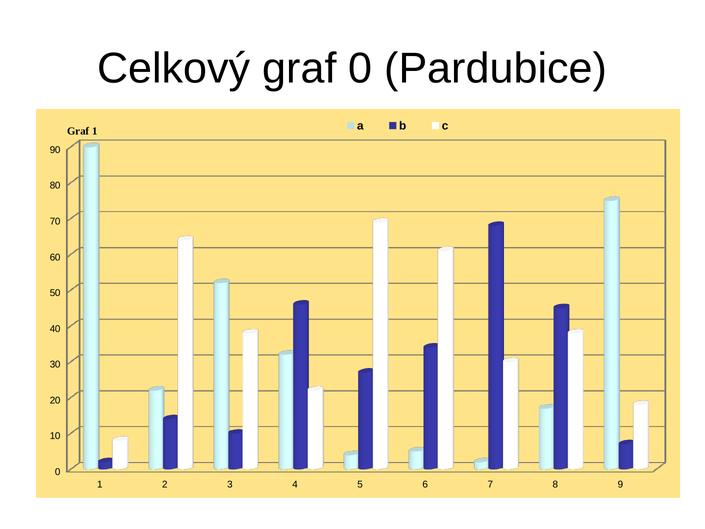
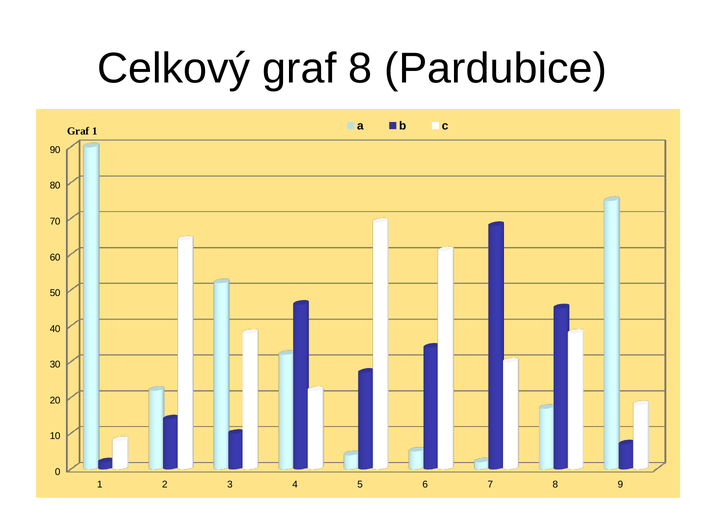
graf 0: 0 -> 8 (360, 68)
